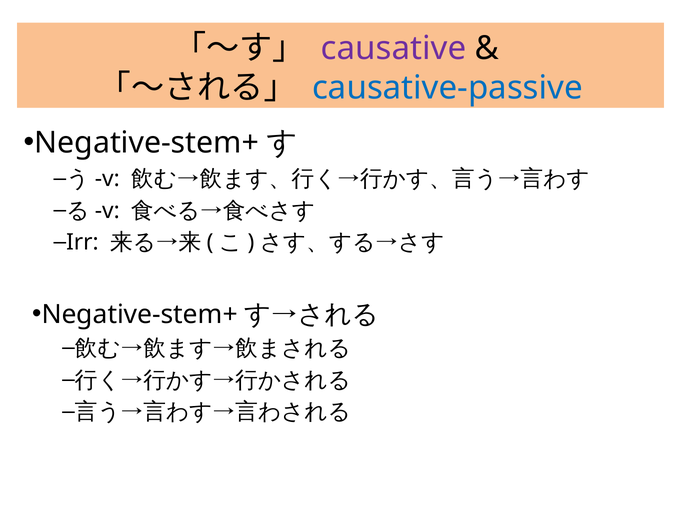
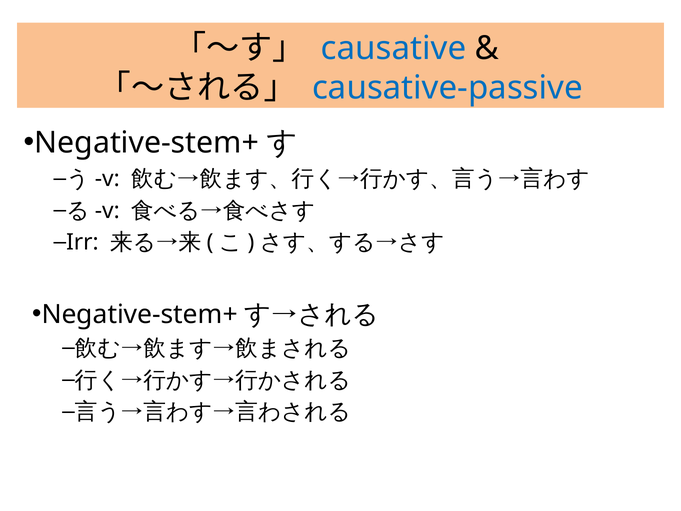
causative colour: purple -> blue (394, 48)
